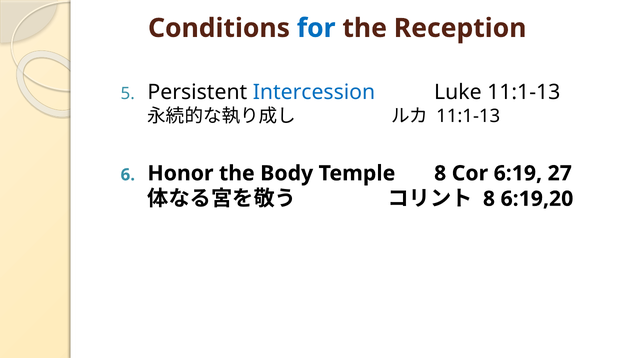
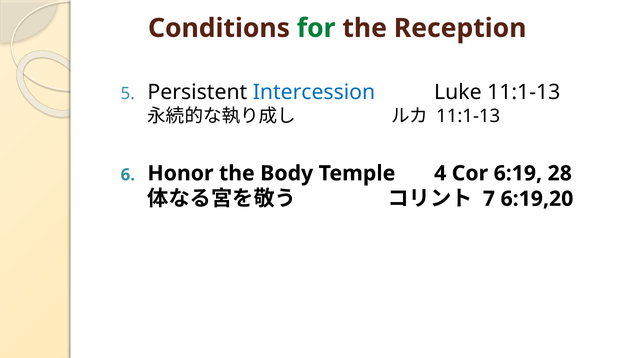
for colour: blue -> green (316, 28)
Temple 8: 8 -> 4 (440, 174)
27: 27 -> 28 (560, 174)
8: 8 -> 7 (489, 199)
